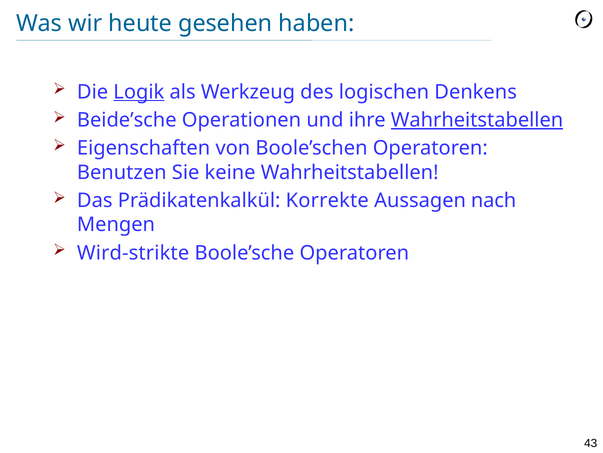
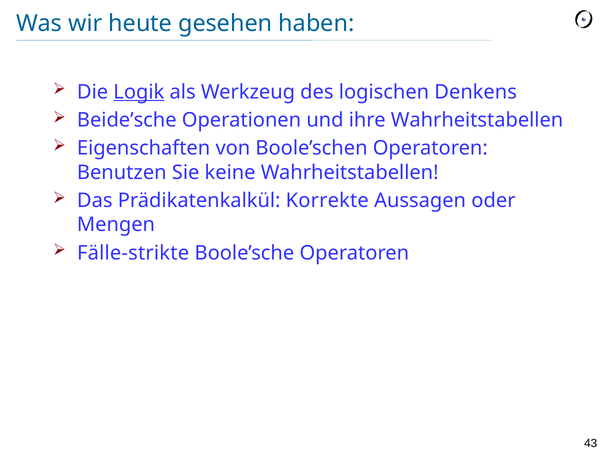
Wahrheitstabellen underline: present -> none (477, 120)
nach: nach -> oder (493, 200)
Wird-strikte: Wird-strikte -> Fälle-strikte (133, 253)
